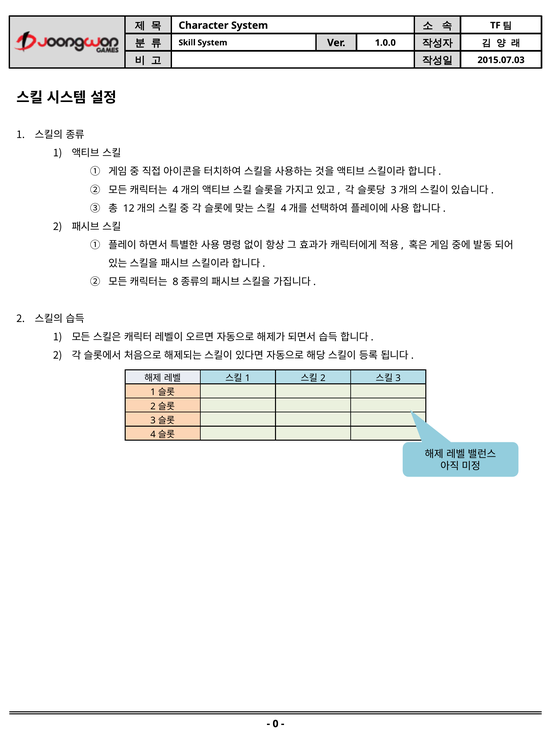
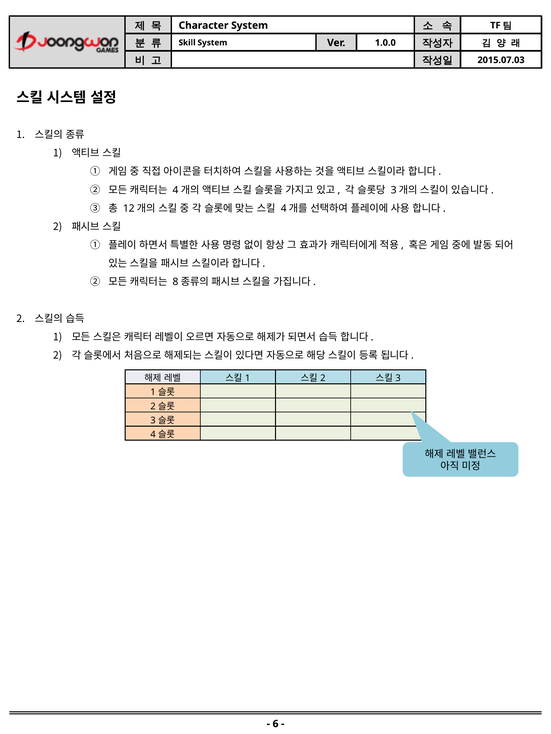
0: 0 -> 6 (276, 724)
